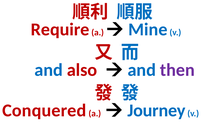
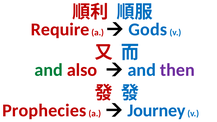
Mine: Mine -> Gods (148, 30)
and colour: blue -> green (49, 70)
Conquered: Conquered -> Prophecies (44, 111)
